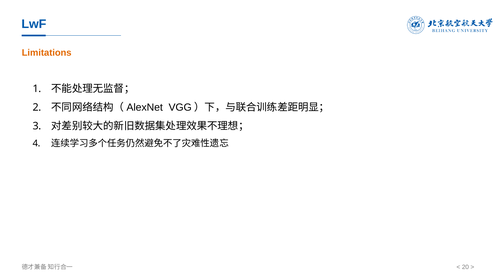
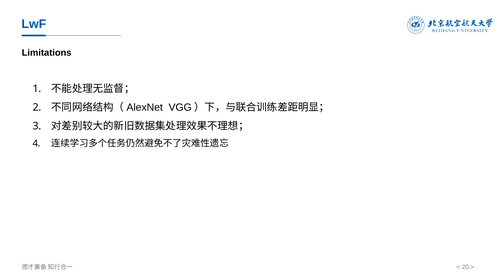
Limitations colour: orange -> black (47, 53)
